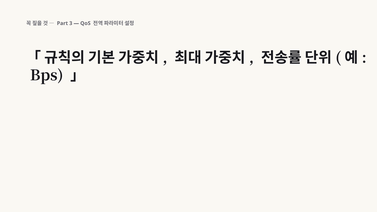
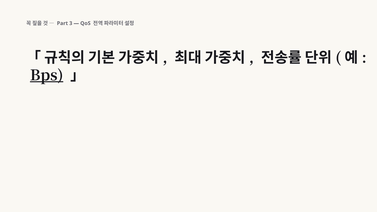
Bps underline: none -> present (47, 75)
